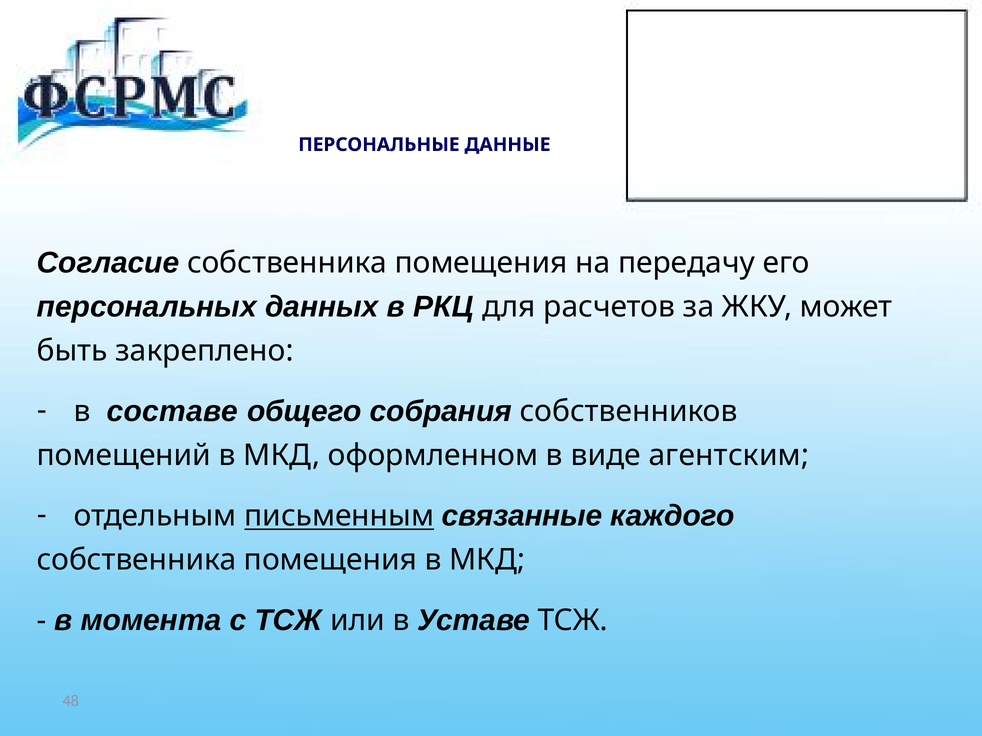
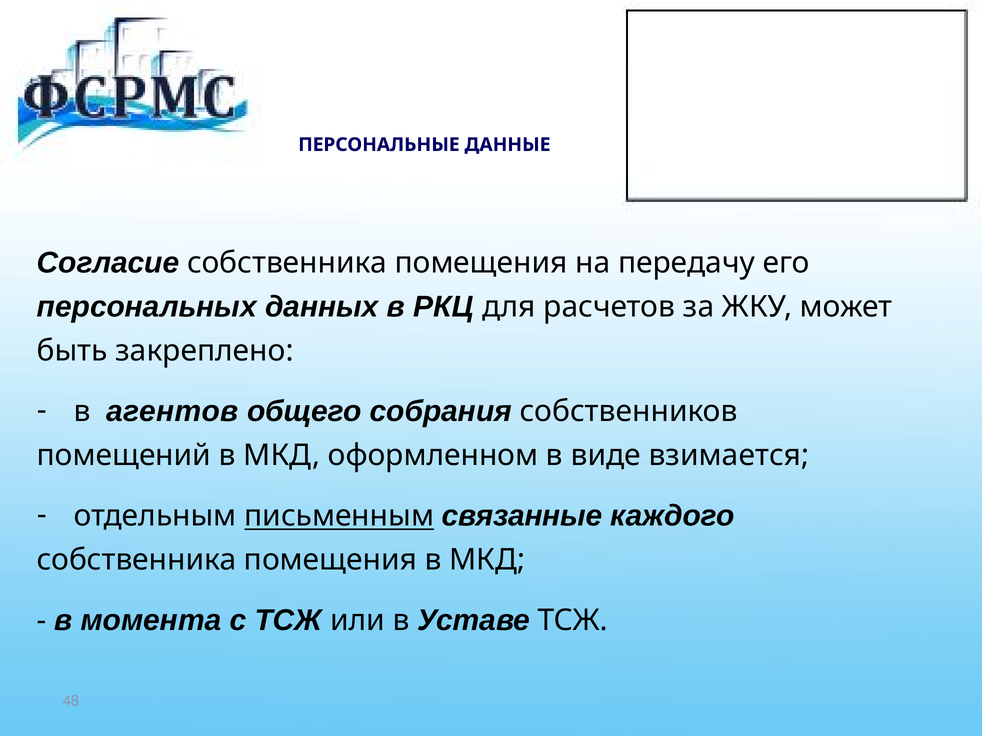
составе: составе -> агентов (172, 412)
агентским: агентским -> взимается (729, 456)
